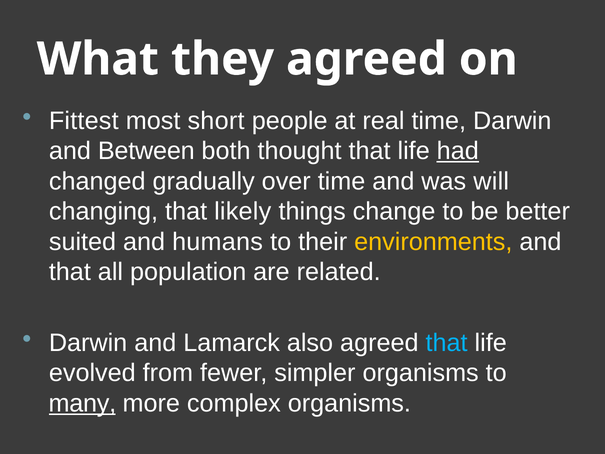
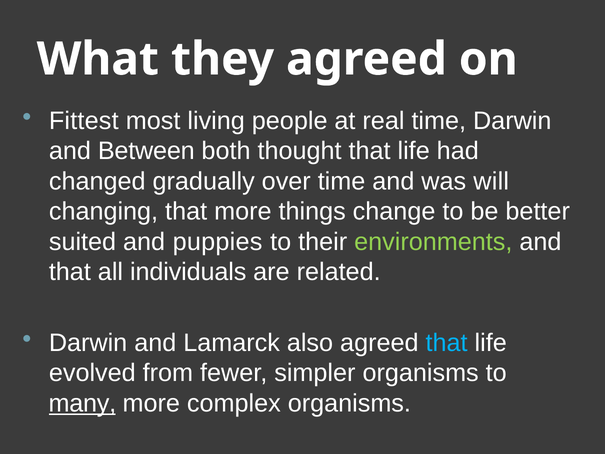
short: short -> living (216, 121)
had underline: present -> none (458, 151)
that likely: likely -> more (243, 211)
humans: humans -> puppies (218, 242)
environments colour: yellow -> light green (433, 242)
population: population -> individuals (188, 272)
